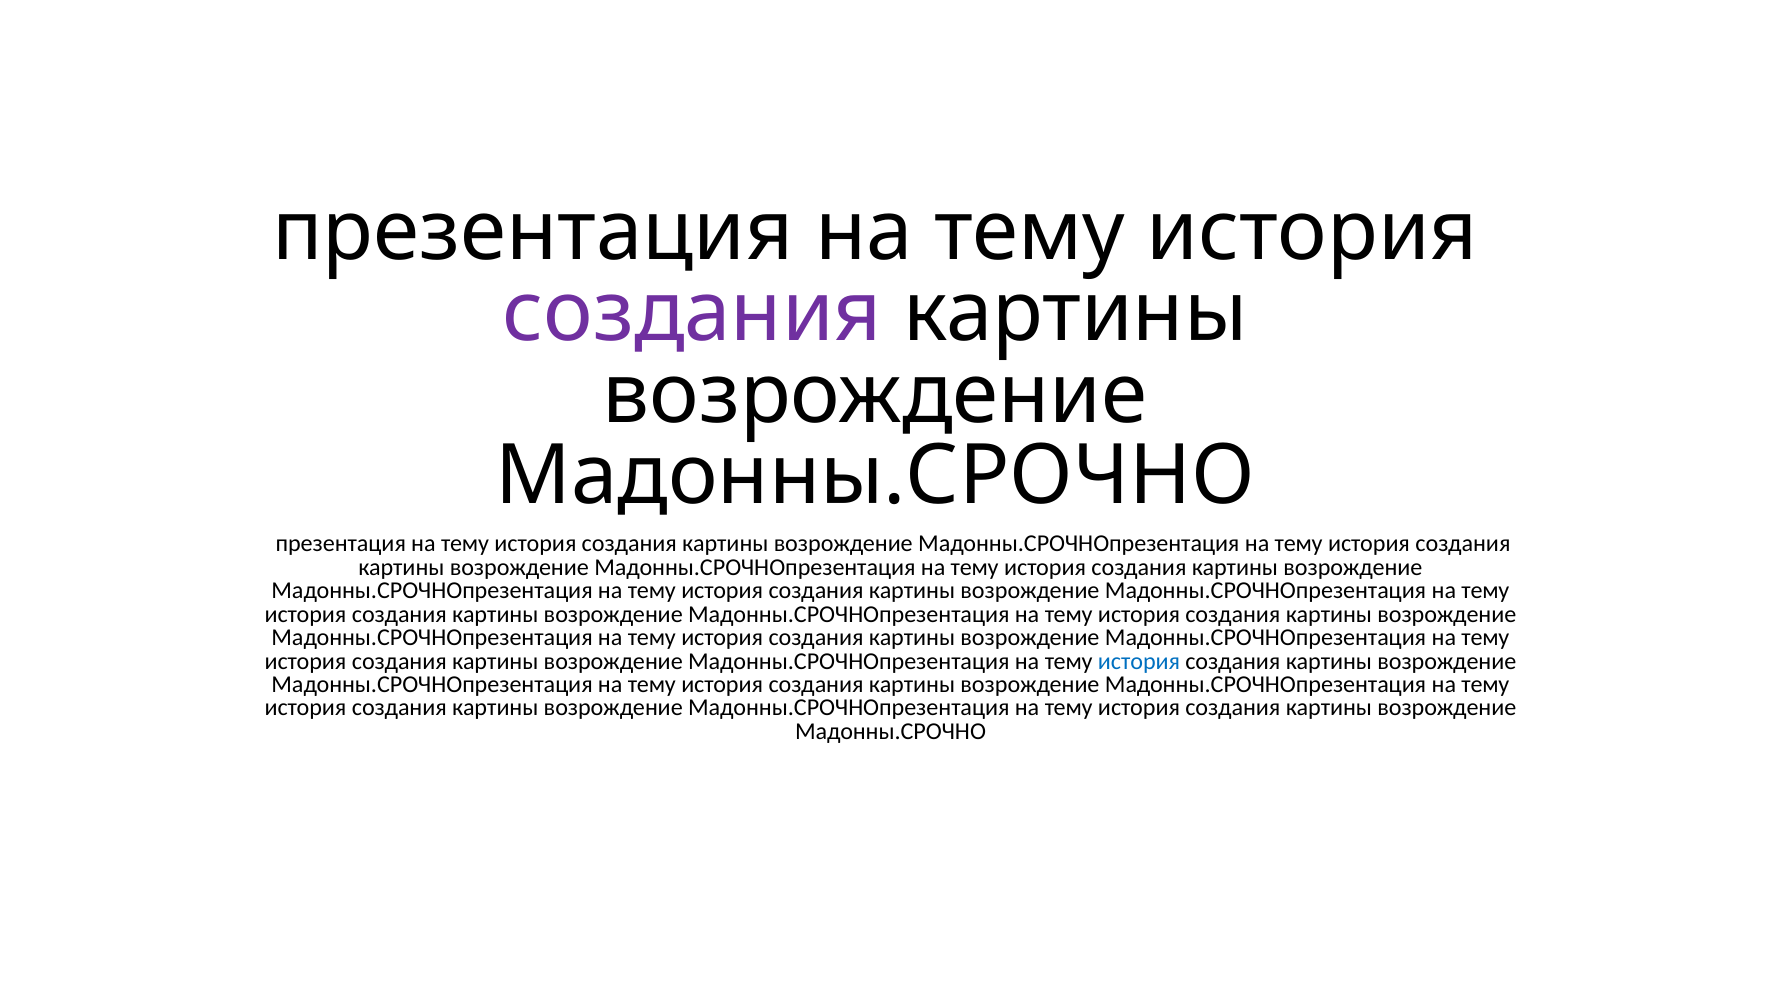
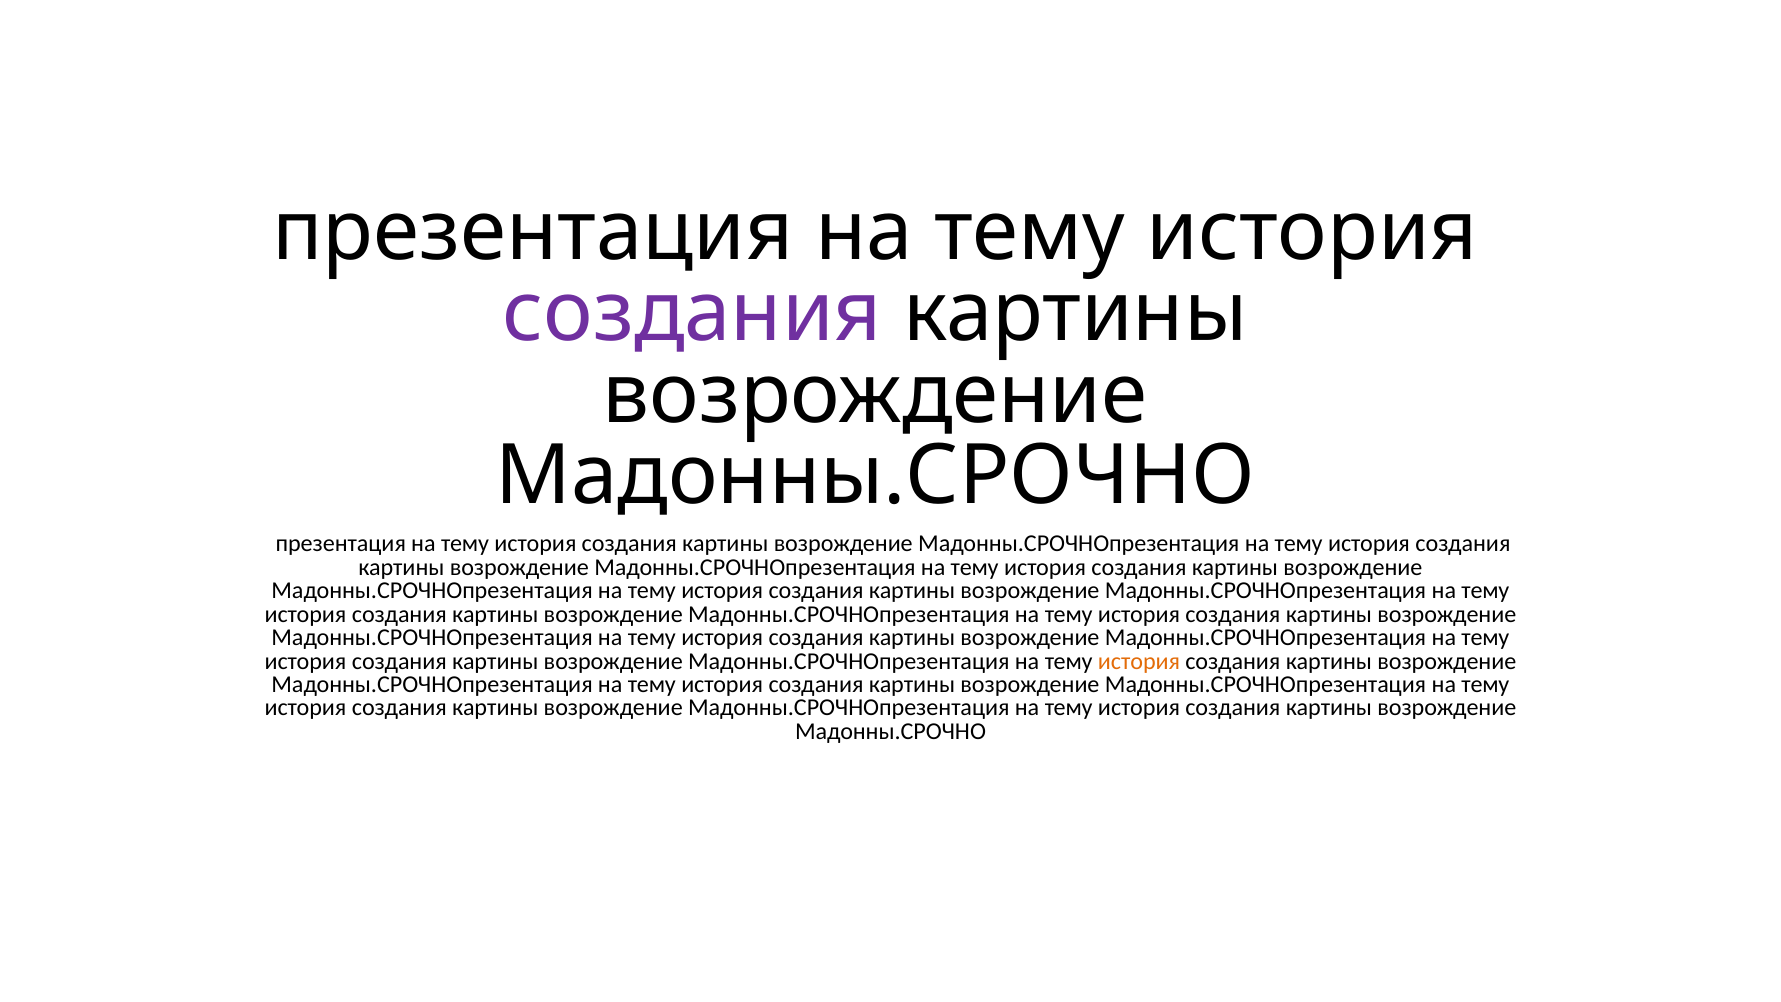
история colour: blue -> orange (1139, 661)
